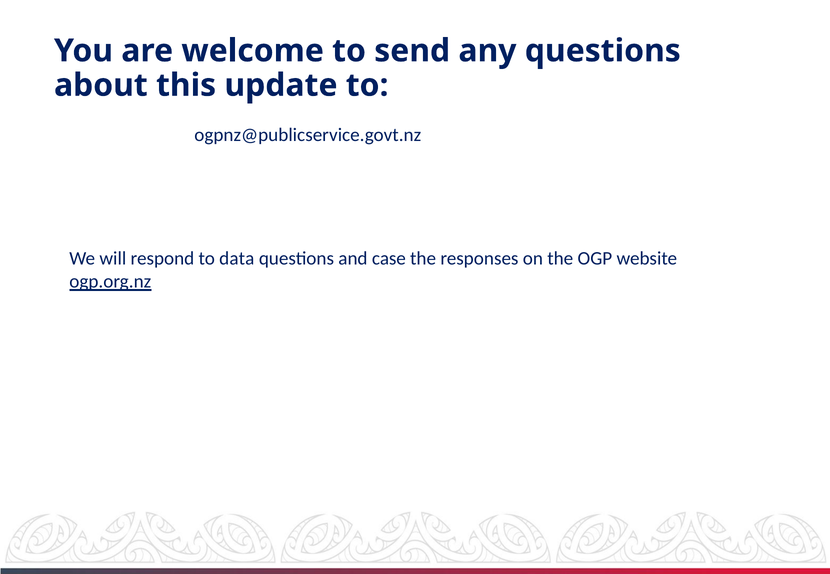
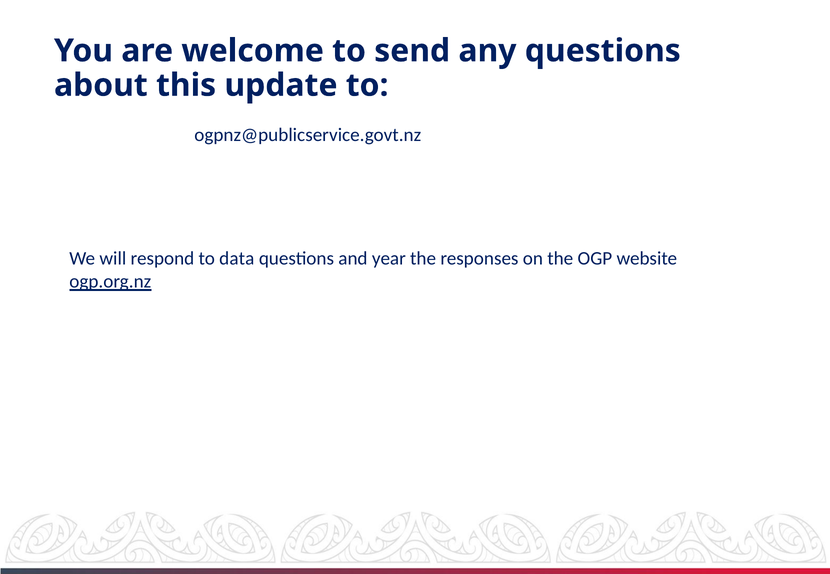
case: case -> year (389, 259)
